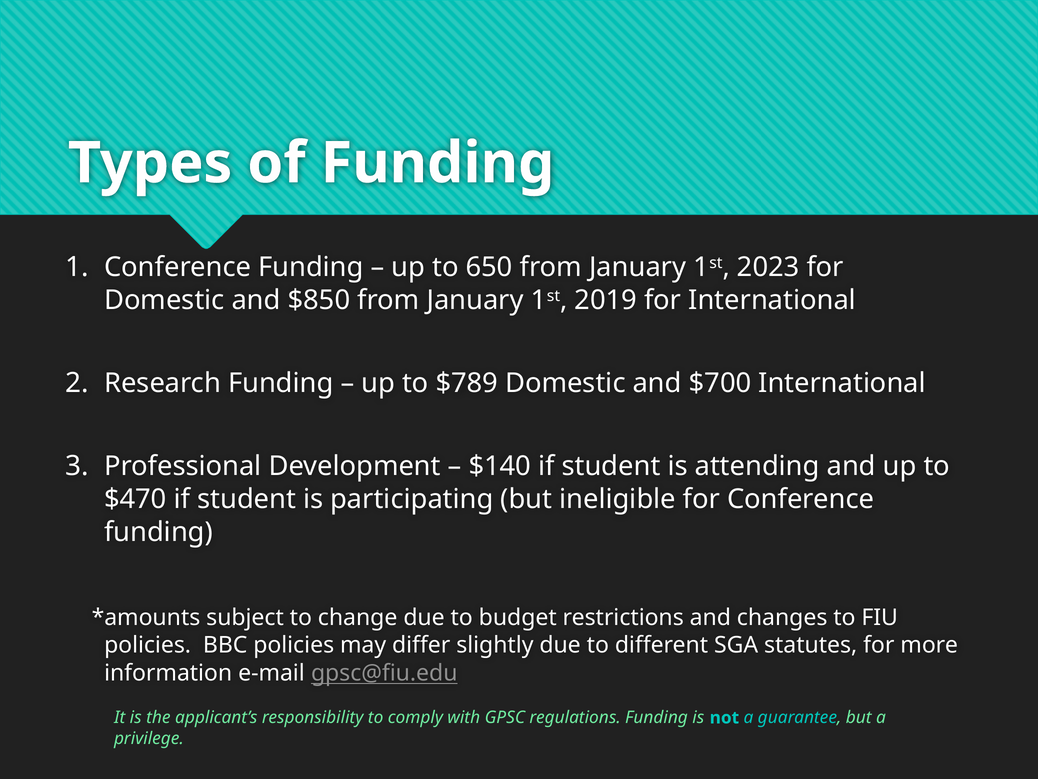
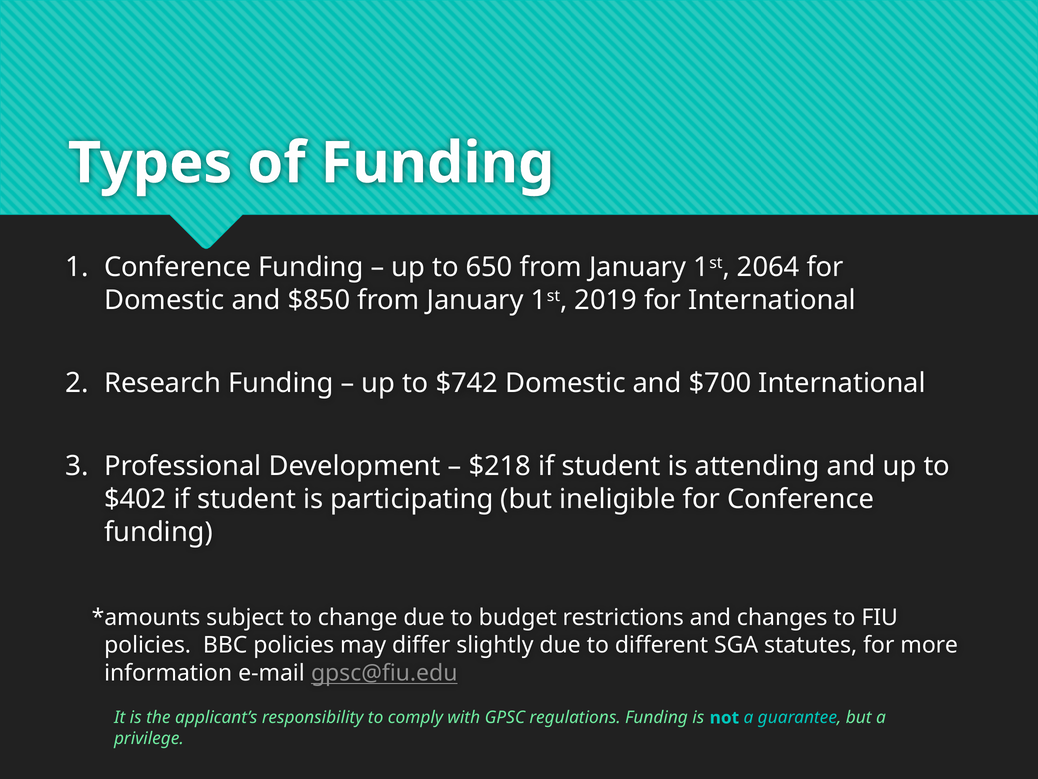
2023: 2023 -> 2064 (768, 267)
$789: $789 -> $742 (467, 383)
$140: $140 -> $218 (500, 466)
$470: $470 -> $402 (135, 499)
